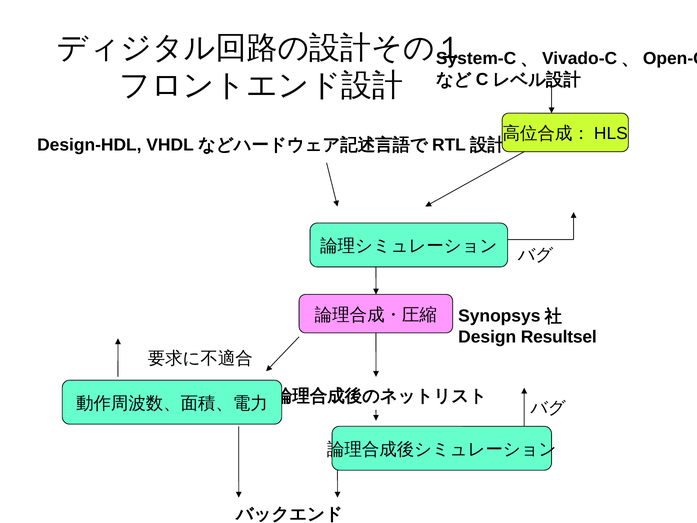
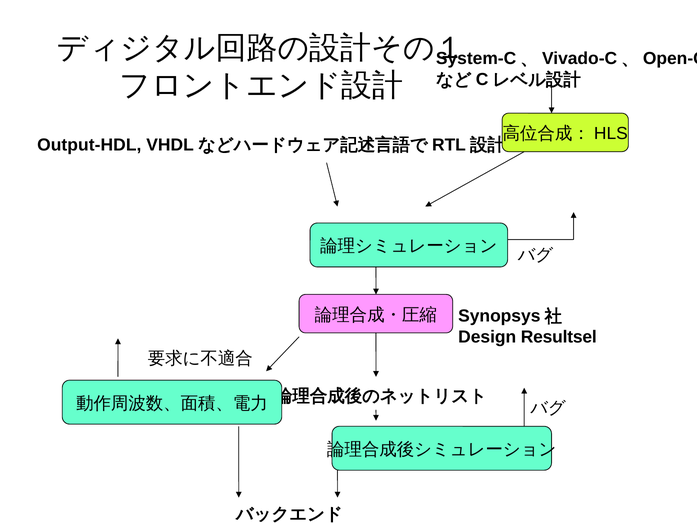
Design-HDL: Design-HDL -> Output-HDL (89, 145)
